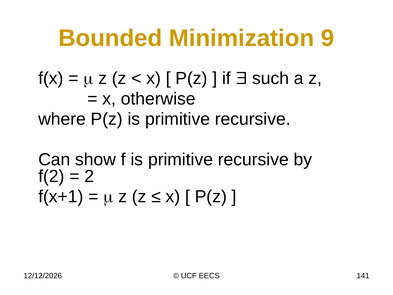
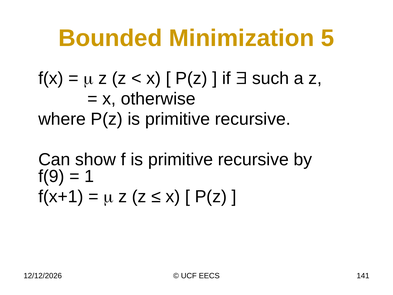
9: 9 -> 5 (328, 38)
f(2: f(2 -> f(9 (51, 176)
2: 2 -> 1 (89, 176)
